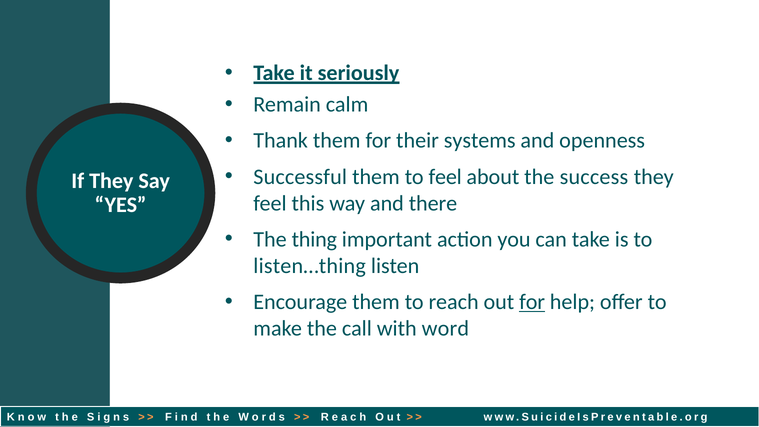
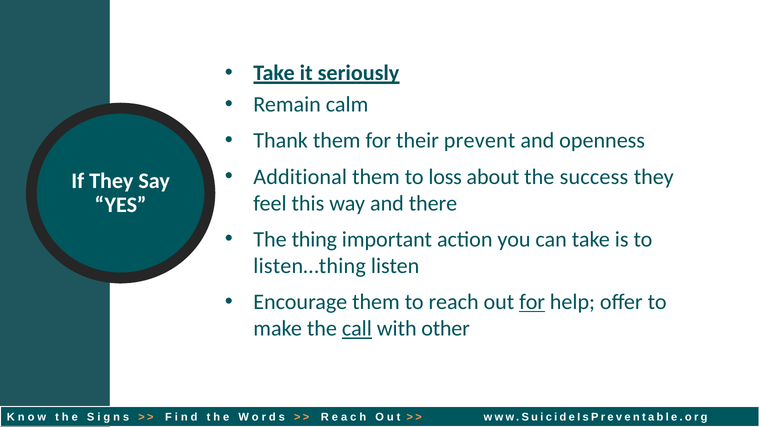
systems: systems -> prevent (480, 141)
Successful: Successful -> Additional (300, 177)
to feel: feel -> loss (445, 177)
call underline: none -> present (357, 329)
word: word -> other (446, 329)
